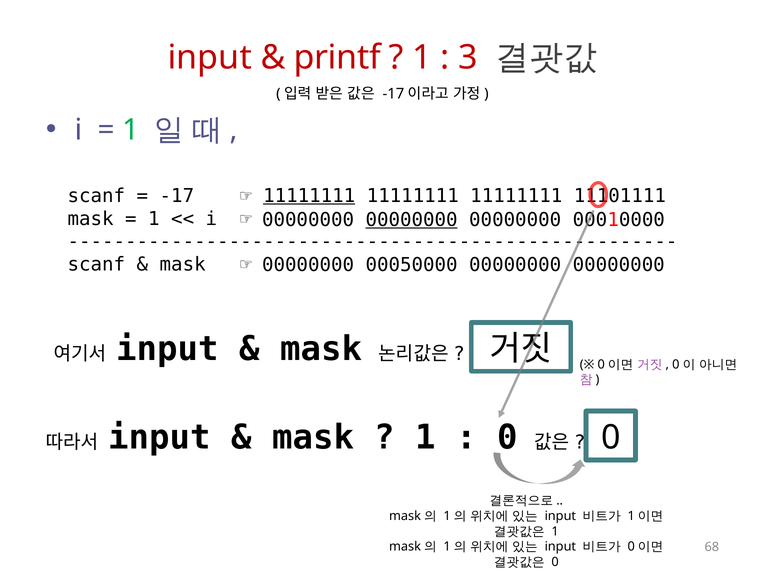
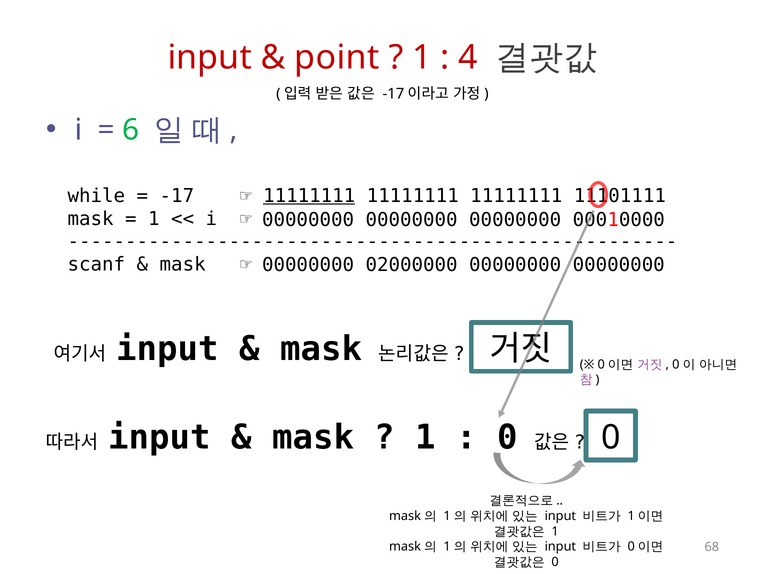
printf: printf -> point (337, 57)
3: 3 -> 4 (468, 57)
1: 1 -> 6 (131, 130)
scanf: scanf -> while (96, 196)
00000000 underline: present -> none (412, 220)
00050000: 00050000 -> 02000000 (412, 265)
